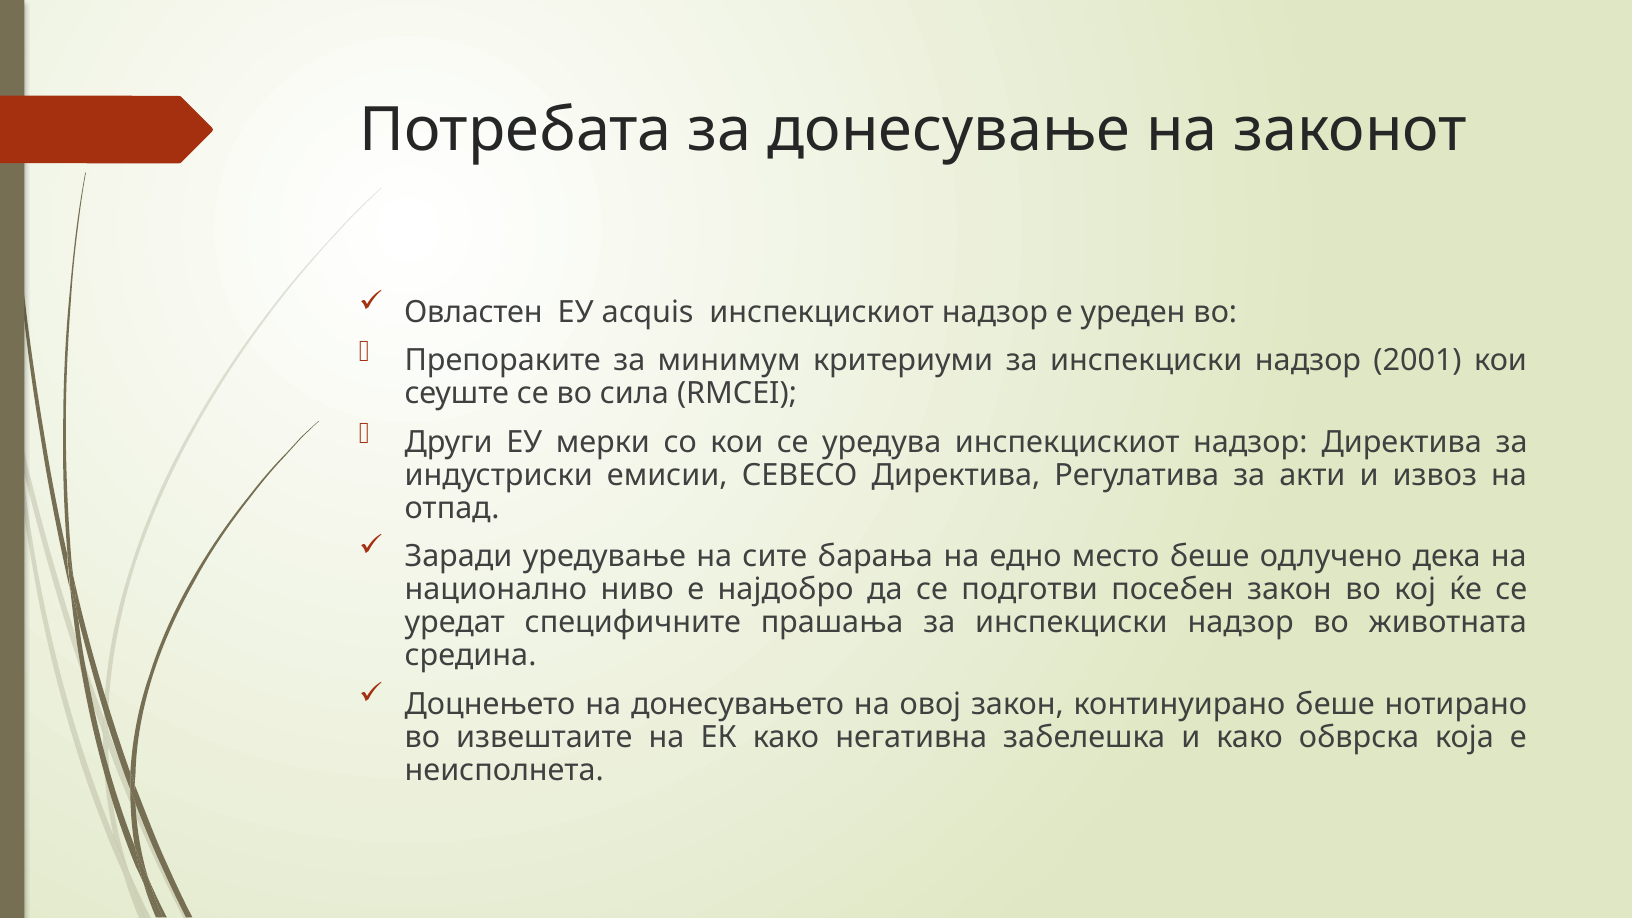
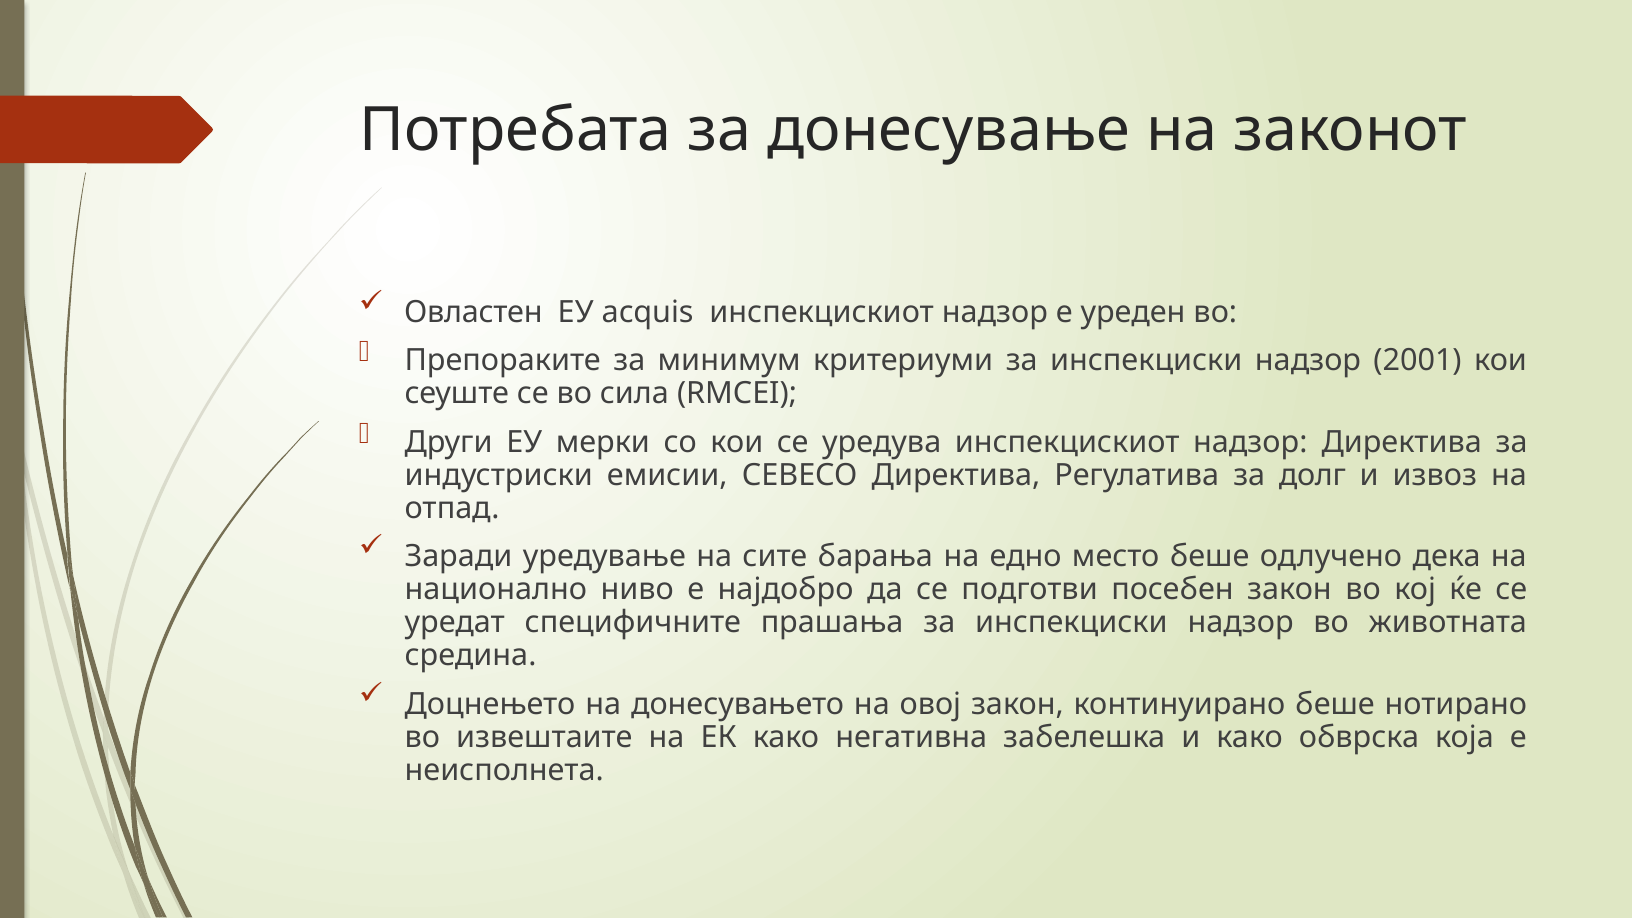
акти: акти -> долг (1312, 475)
